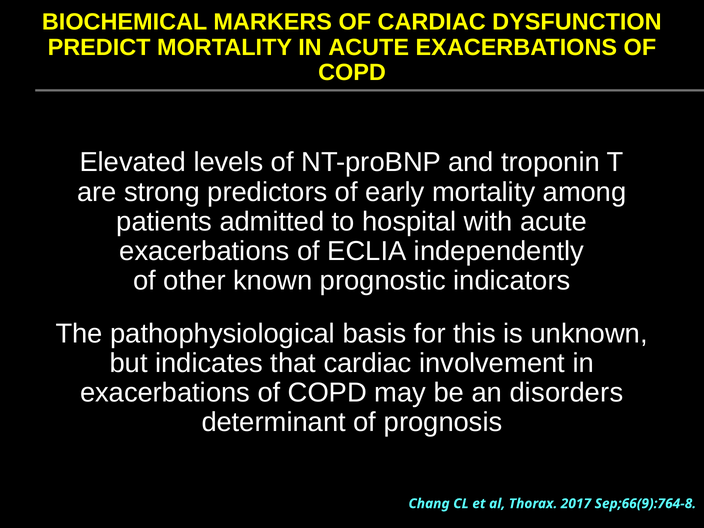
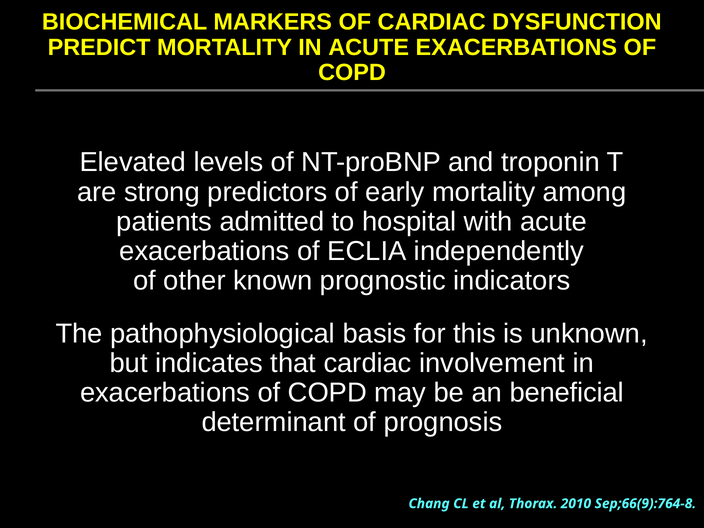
disorders: disorders -> beneficial (567, 393)
2017: 2017 -> 2010 (576, 504)
